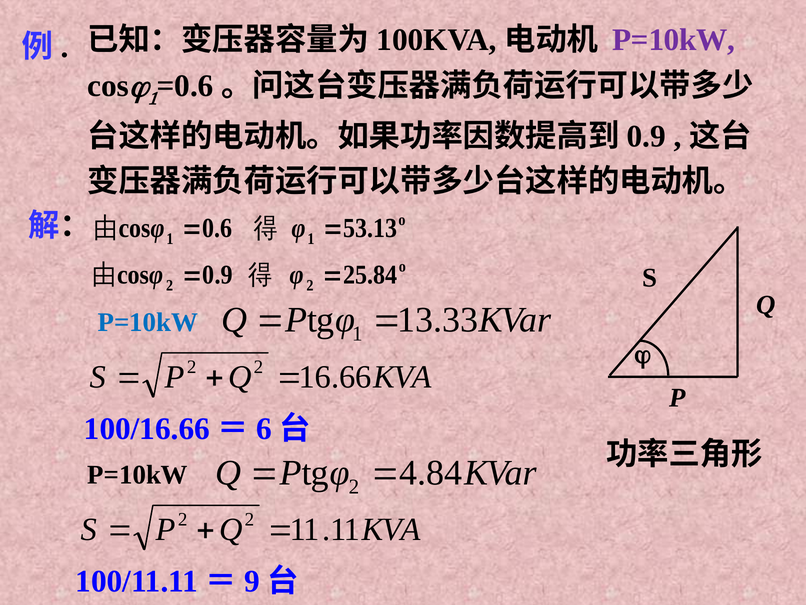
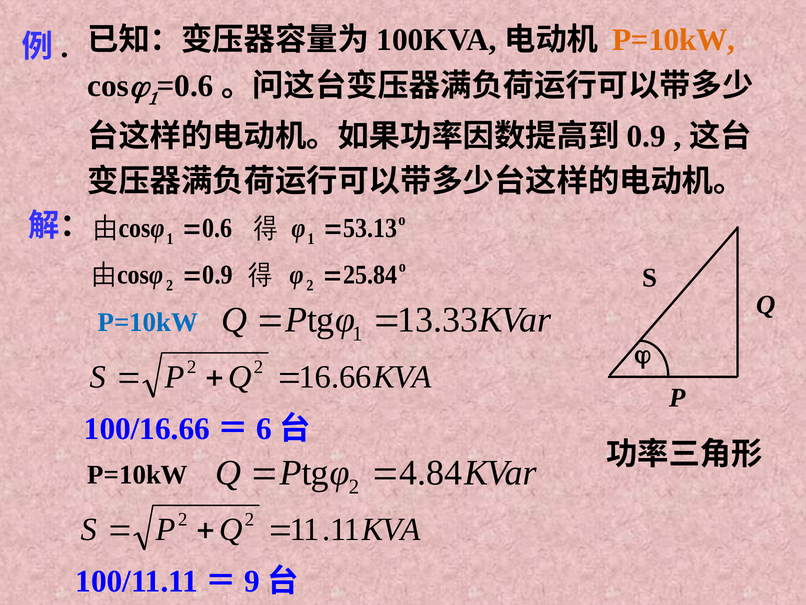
P=10kW colour: purple -> orange (674, 40)
